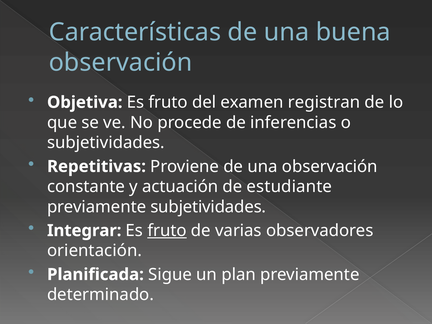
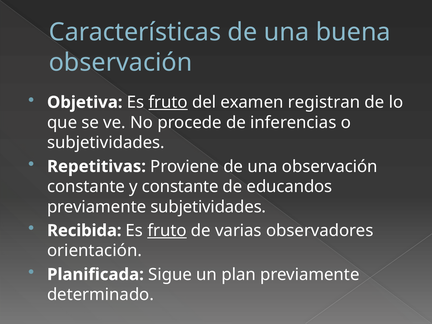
fruto underline: none -> present (168, 102)
y actuación: actuación -> constante (180, 187)
estudiante: estudiante -> educandos (290, 187)
Integrar: Integrar -> Recibida (84, 231)
